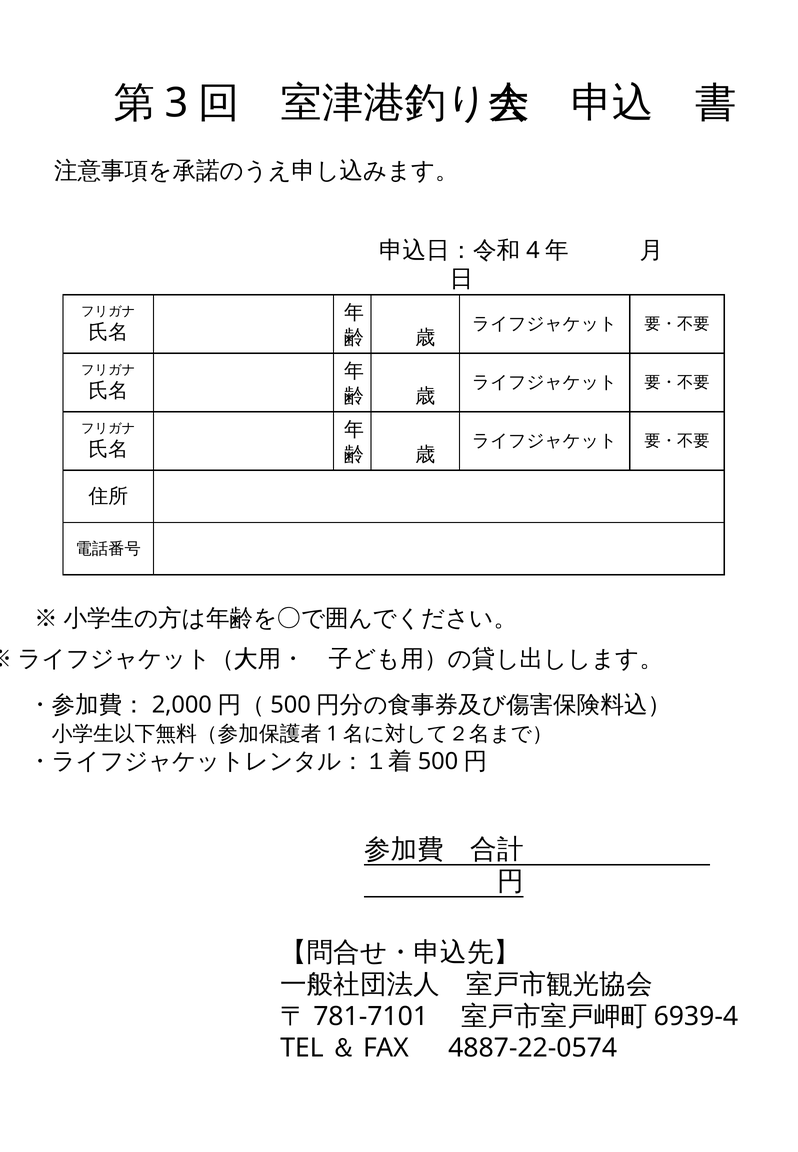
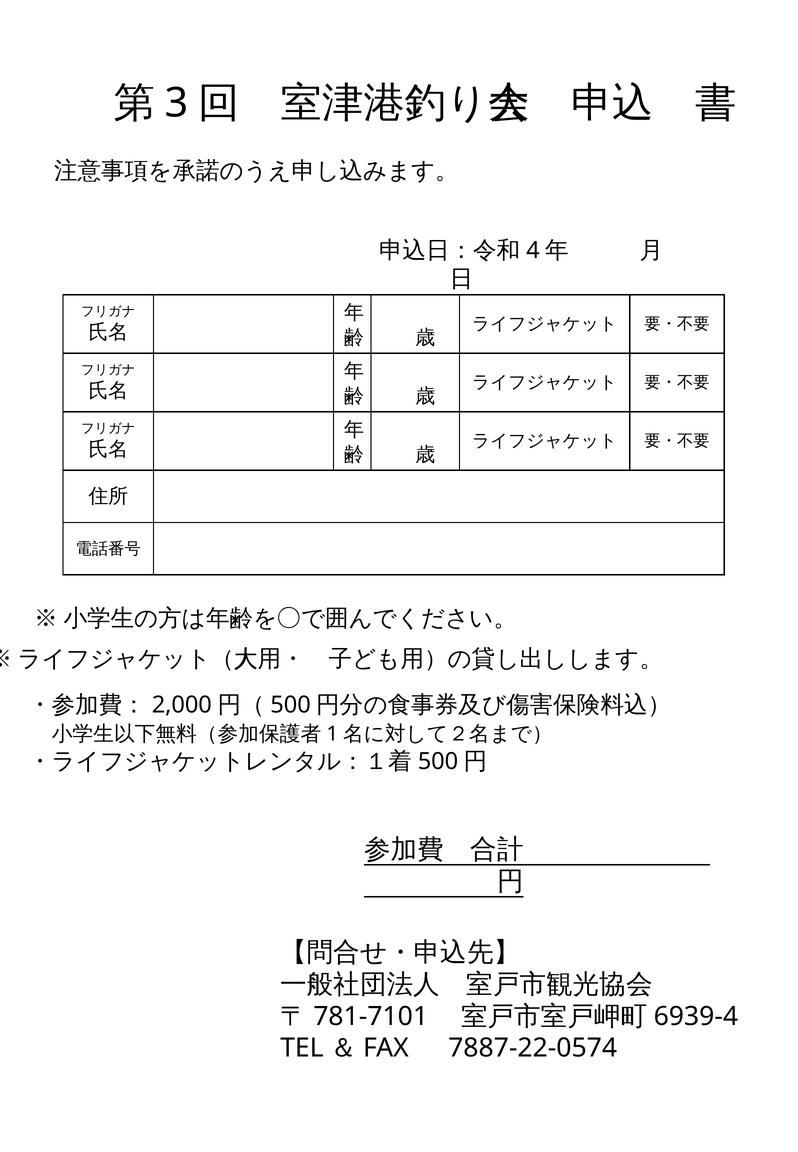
4887-22-0574: 4887-22-0574 -> 7887-22-0574 (533, 1049)
